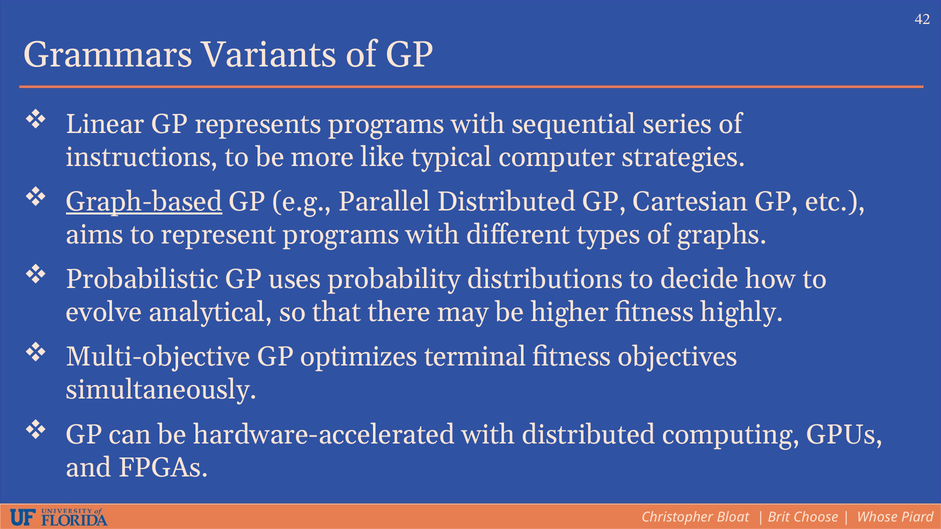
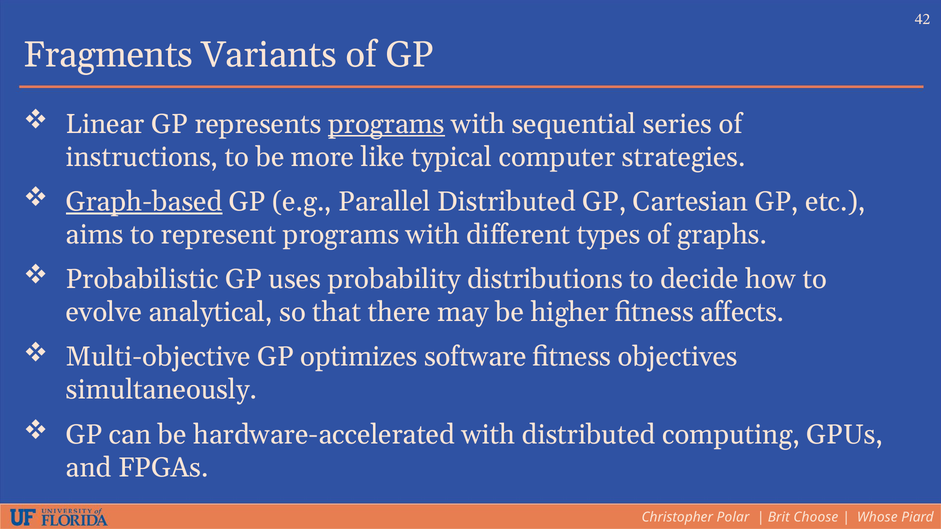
Grammars: Grammars -> Fragments (108, 55)
programs underline: none -> present (387, 124)
highly: highly -> affects (742, 312)
terminal: terminal -> software (475, 357)
Bloat: Bloat -> Polar (733, 518)
